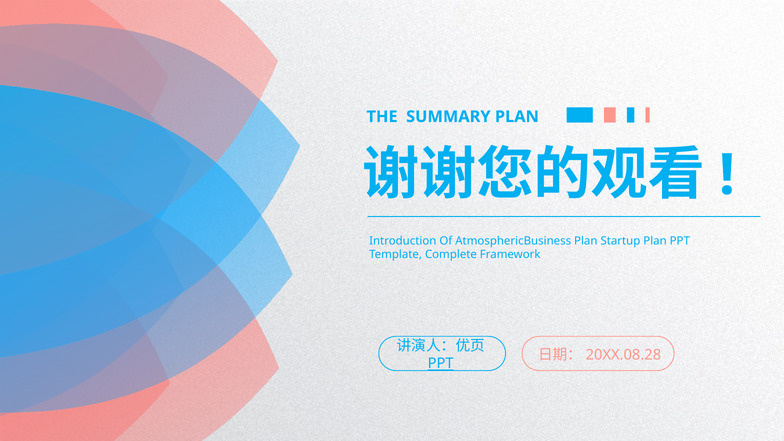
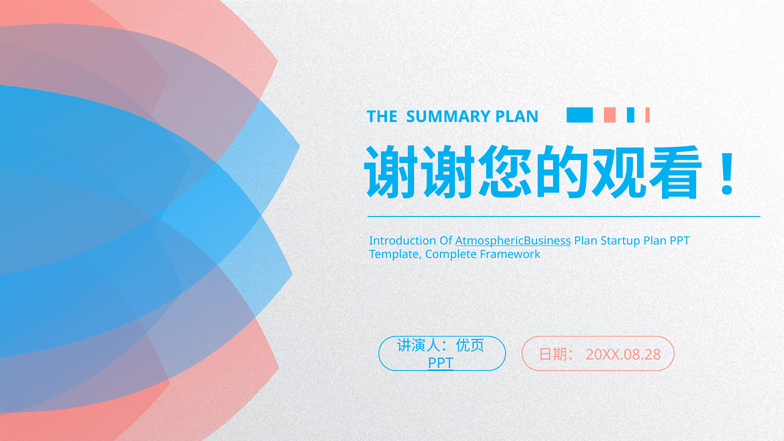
AtmosphericBusiness underline: none -> present (513, 241)
